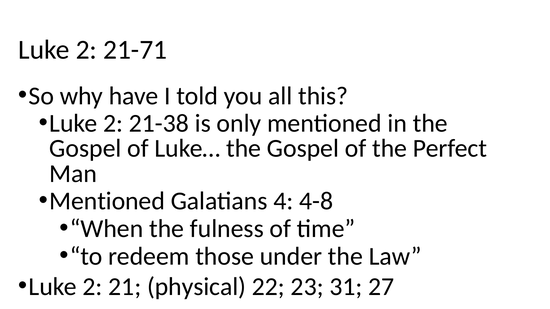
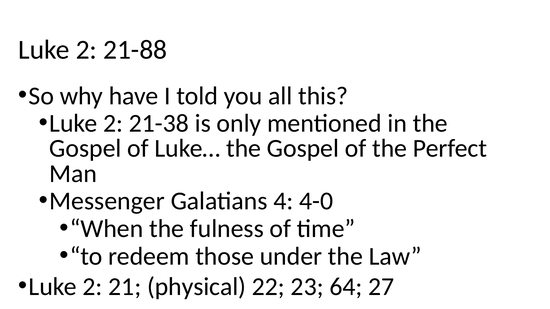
21-71: 21-71 -> 21-88 (135, 50)
Mentioned: Mentioned -> Messenger (107, 201)
4-8: 4-8 -> 4-0 (316, 201)
31: 31 -> 64 (346, 287)
